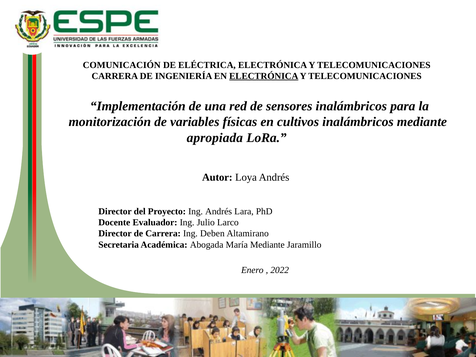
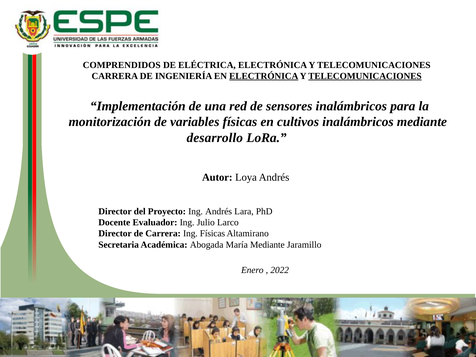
COMUNICACIÓN: COMUNICACIÓN -> COMPRENDIDOS (122, 65)
TELECOMUNICACIONES underline: none -> present (365, 76)
apropiada: apropiada -> desarrollo (215, 138)
Ing Deben: Deben -> Físicas (212, 234)
